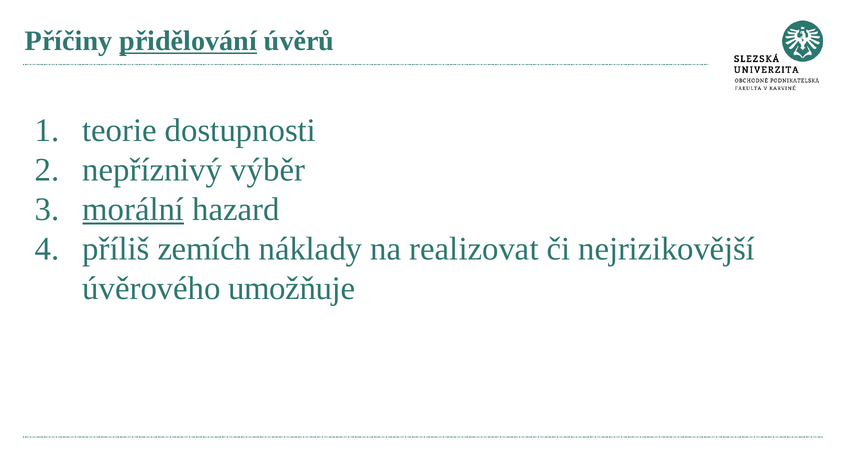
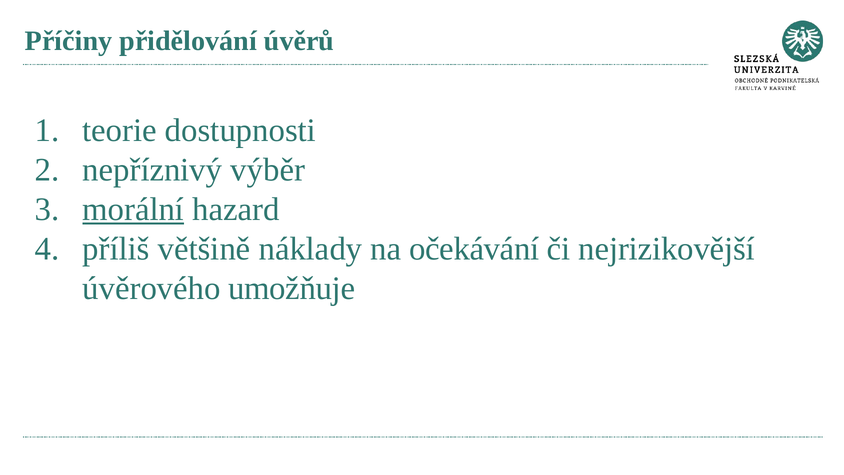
přidělování underline: present -> none (188, 41)
zemích: zemích -> většině (204, 249)
realizovat: realizovat -> očekávání (474, 249)
